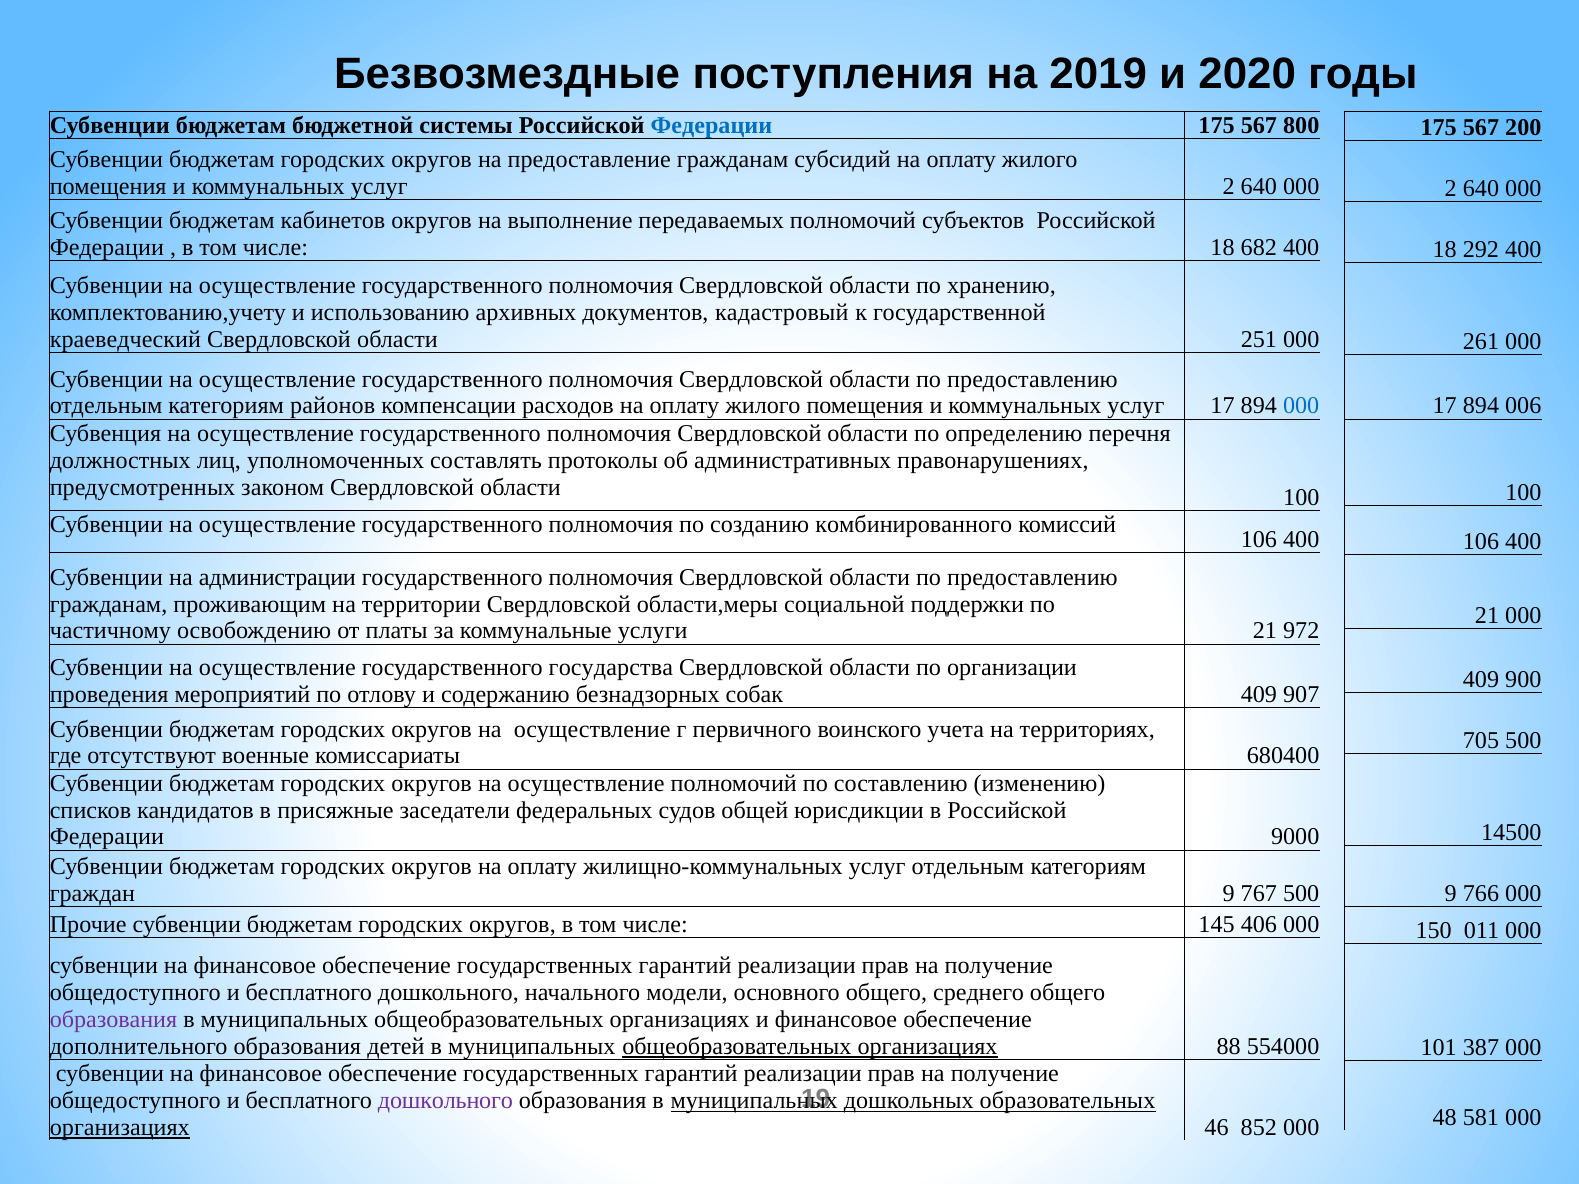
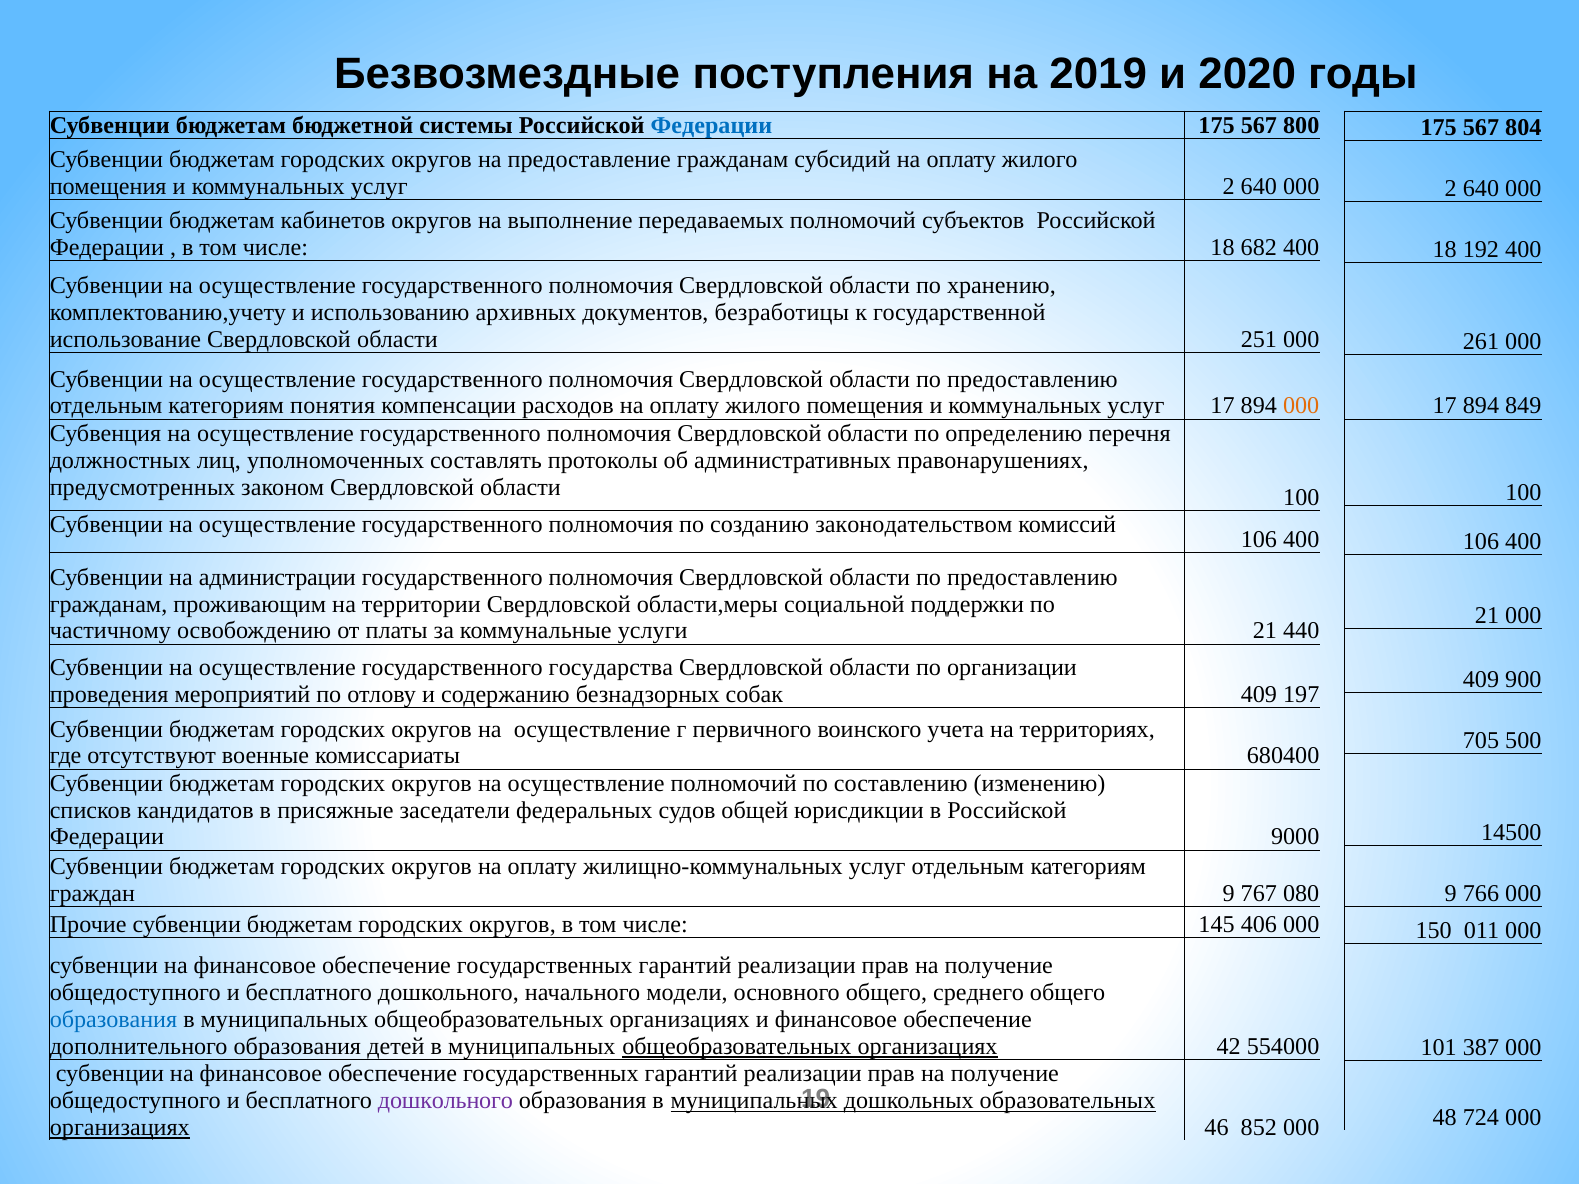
200: 200 -> 804 (1523, 127)
292: 292 -> 192 (1481, 250)
кадастровый: кадастровый -> безработицы (782, 312)
краеведческий: краеведческий -> использование (125, 339)
районов: районов -> понятия (333, 406)
000 colour: blue -> orange (1301, 406)
006: 006 -> 849 (1523, 406)
комбинированного: комбинированного -> законодательством (914, 525)
972: 972 -> 440 (1301, 631)
907: 907 -> 197 (1301, 695)
767 500: 500 -> 080 (1301, 894)
образования colour: purple -> blue (113, 1020)
88: 88 -> 42 (1229, 1046)
581: 581 -> 724 (1481, 1117)
